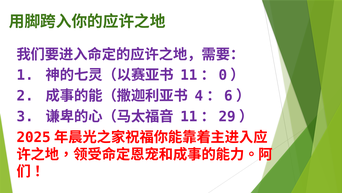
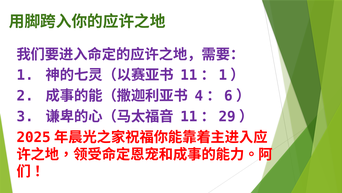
0: 0 -> 1 (223, 75)
